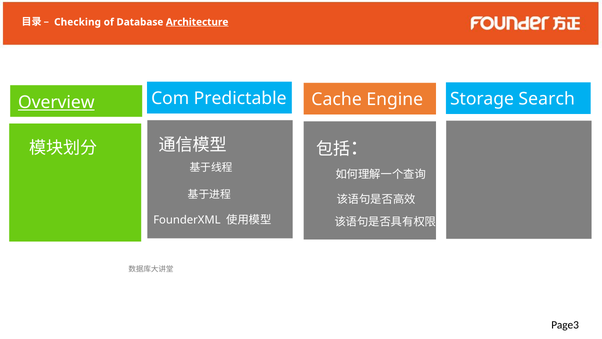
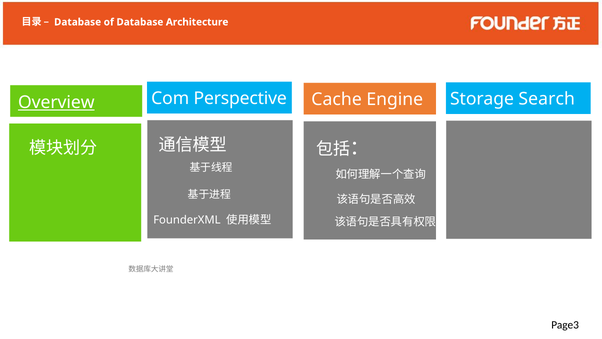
Checking: Checking -> Database (78, 22)
Architecture underline: present -> none (197, 22)
Predictable: Predictable -> Perspective (240, 98)
